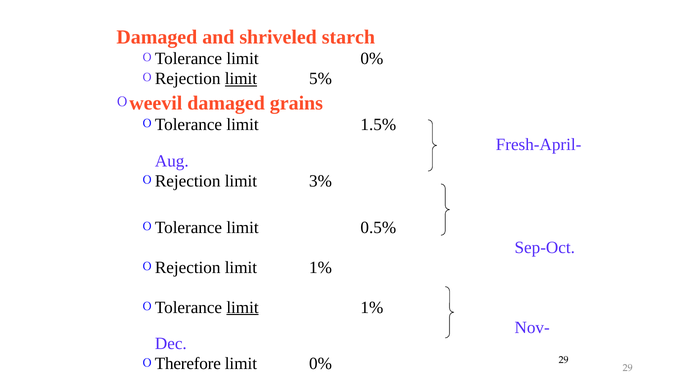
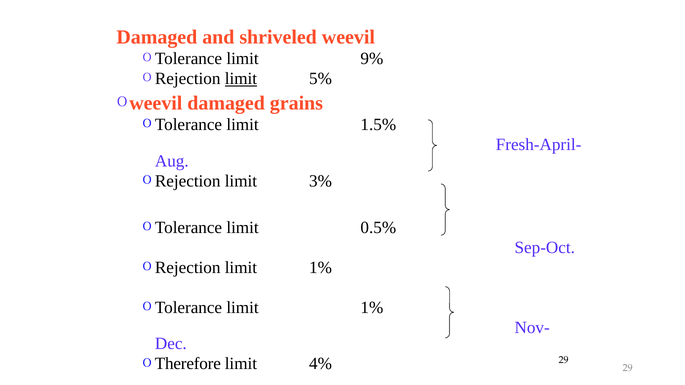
shriveled starch: starch -> weevil (348, 37)
Tolerance limit 0%: 0% -> 9% (372, 59)
limit underline: present -> none (243, 308)
0%: 0% -> 4% (321, 364)
